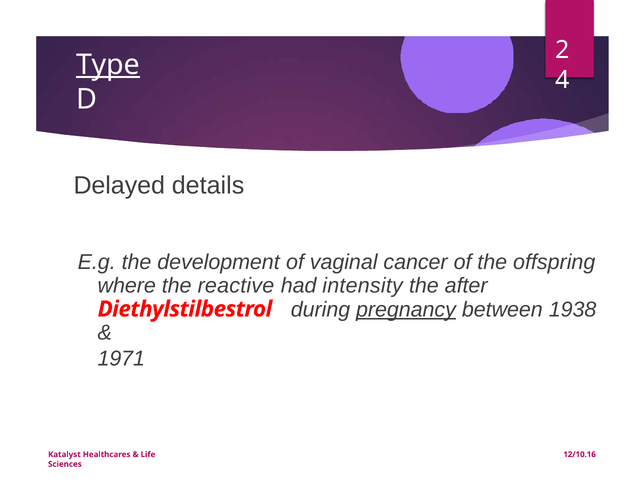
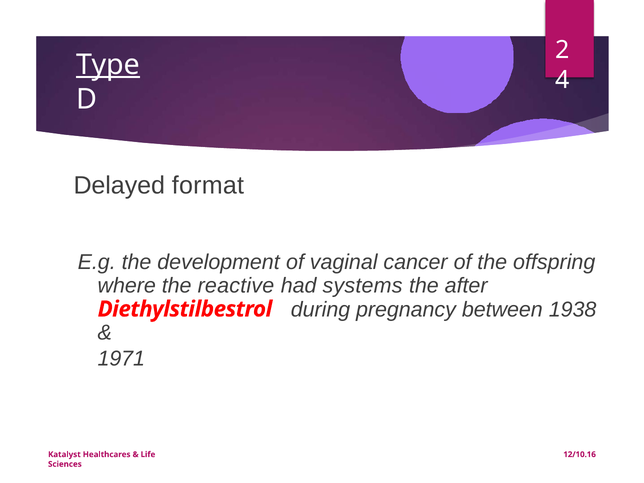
details: details -> format (208, 186)
intensity: intensity -> systems (363, 286)
pregnancy underline: present -> none (406, 309)
